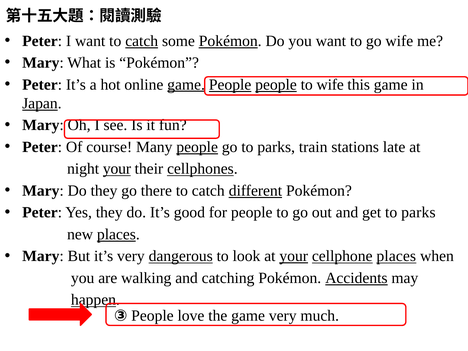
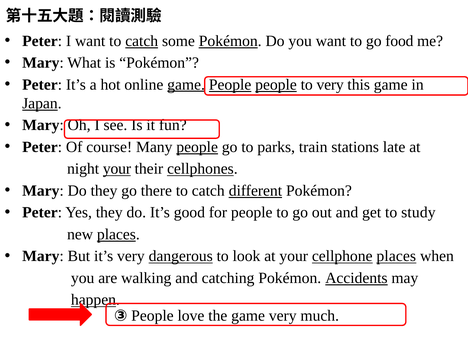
go wife: wife -> food (399, 41)
to wife: wife -> very (330, 85)
get to parks: parks -> study (418, 212)
your underline: present -> none (294, 256)
